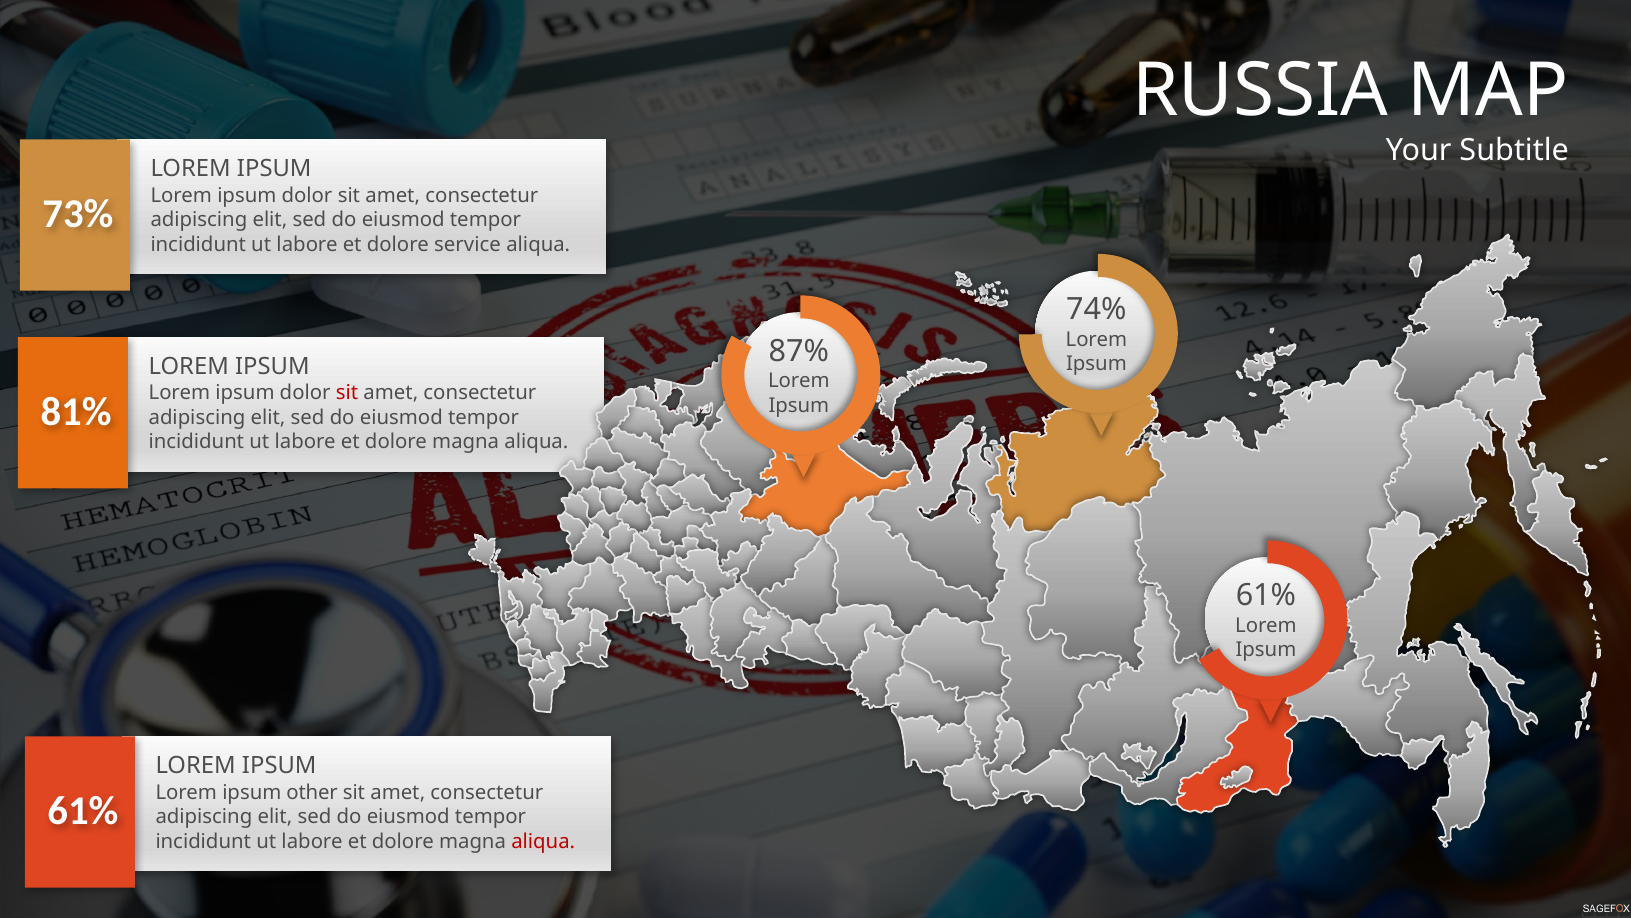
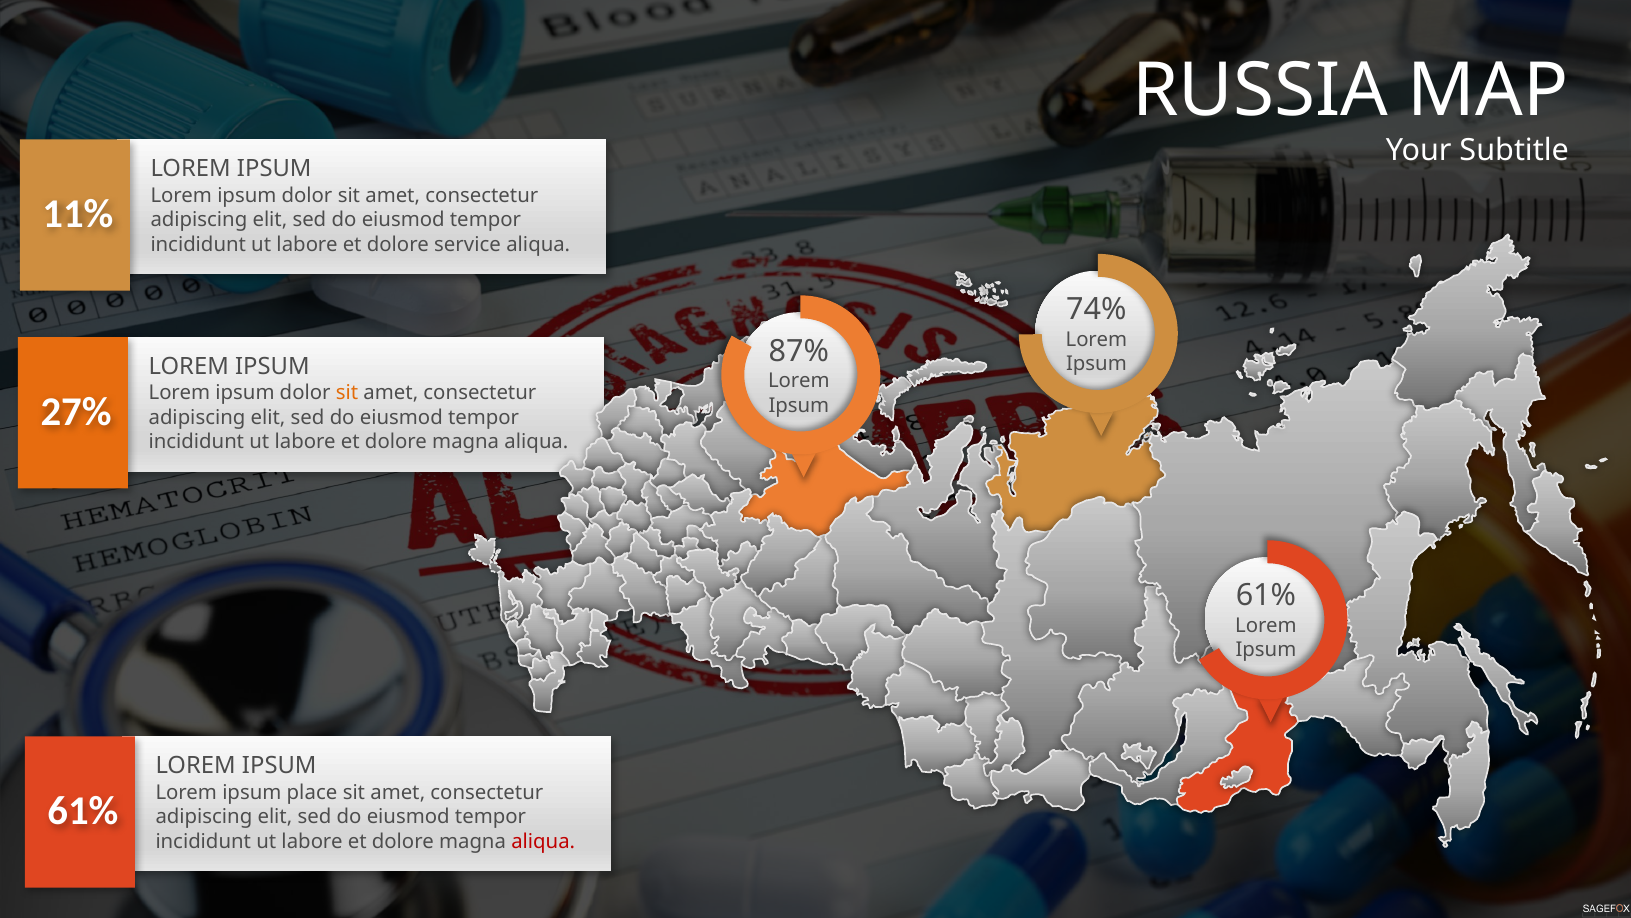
73%: 73% -> 11% (78, 214)
sit colour: red -> orange (347, 393)
81%: 81% -> 27% (76, 411)
other: other -> place (312, 792)
